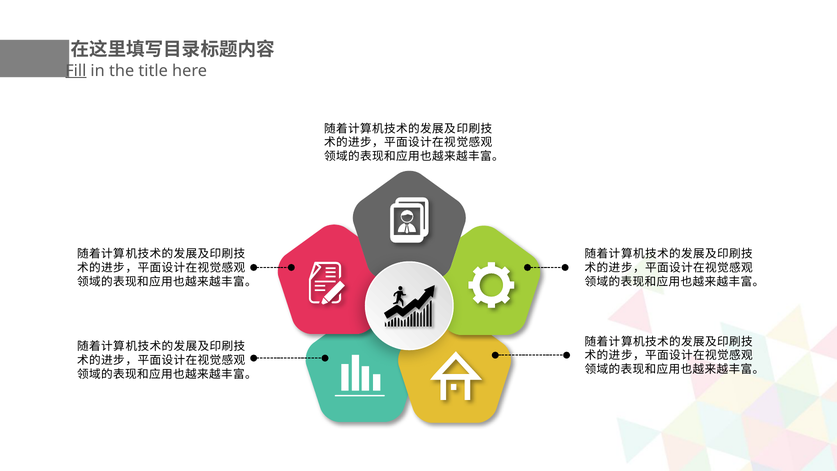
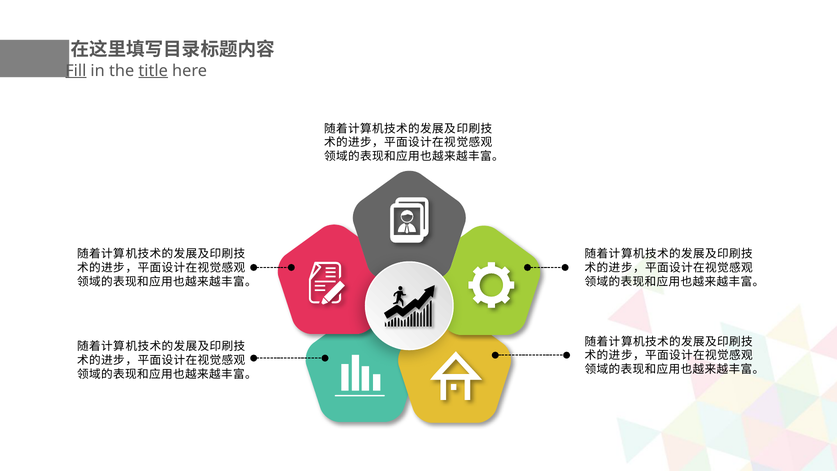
title underline: none -> present (153, 71)
